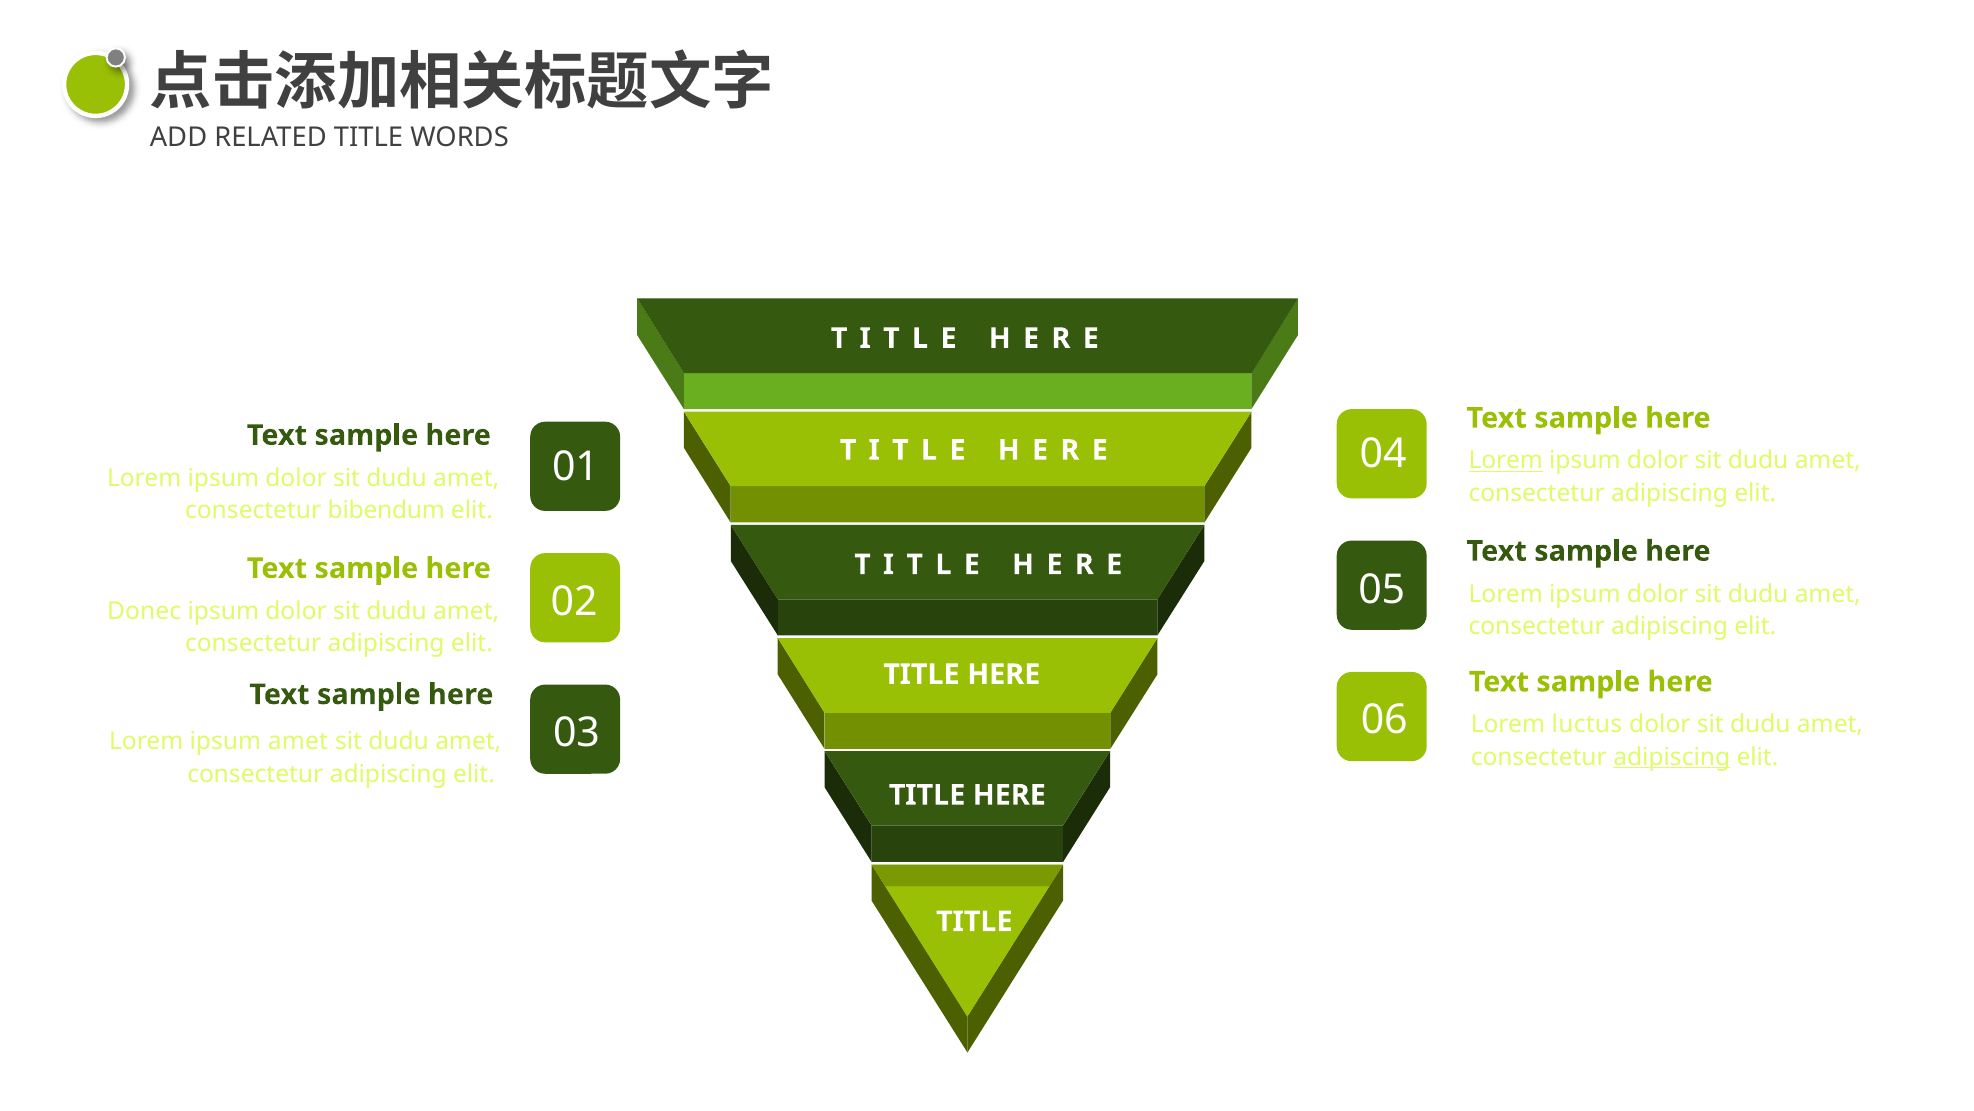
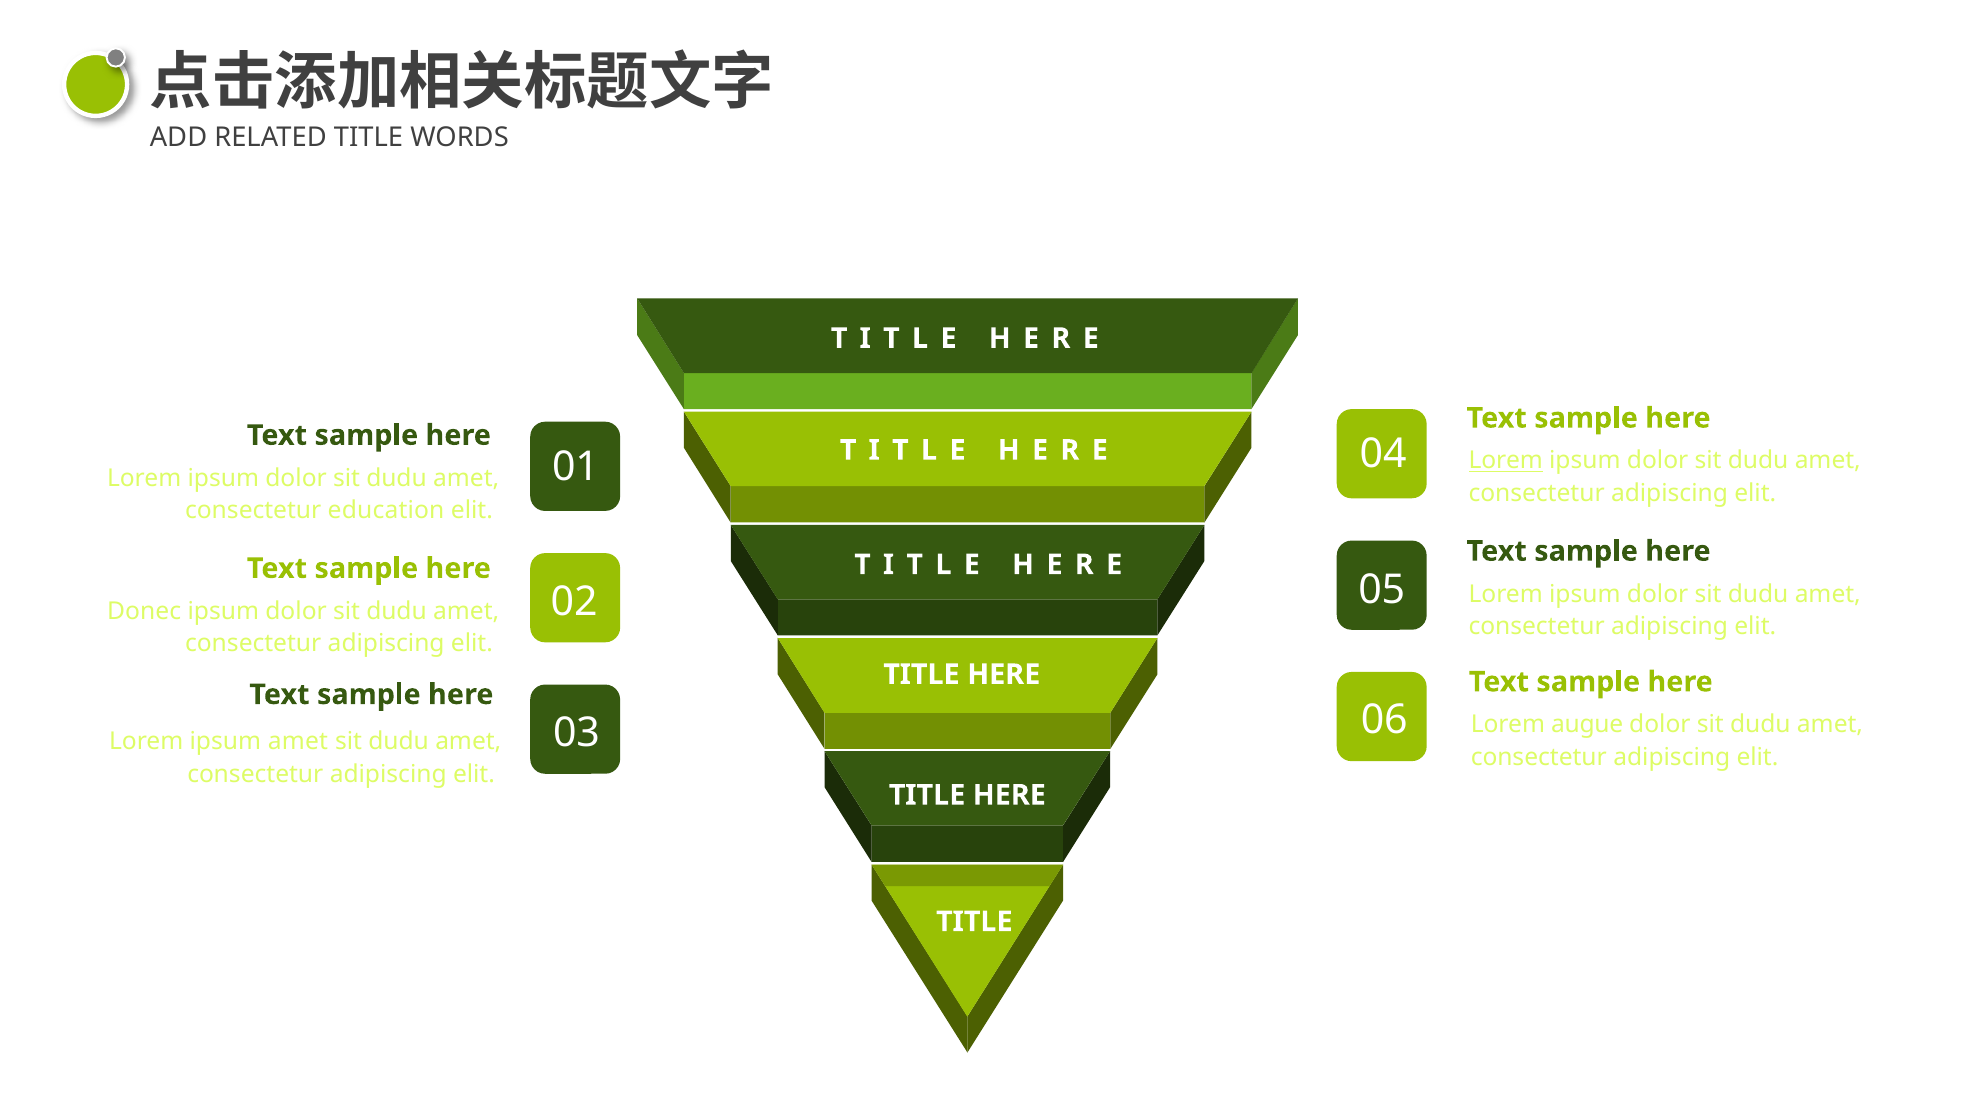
bibendum: bibendum -> education (386, 510)
luctus: luctus -> augue (1587, 724)
adipiscing underline: present -> none (1672, 757)
